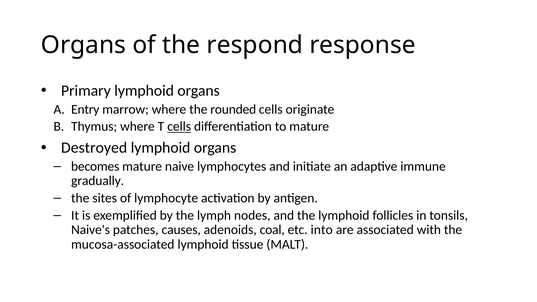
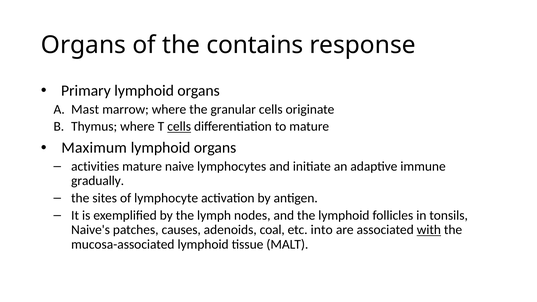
respond: respond -> contains (255, 45)
Entry: Entry -> Mast (85, 109)
rounded: rounded -> granular (233, 109)
Destroyed: Destroyed -> Maximum (94, 148)
becomes: becomes -> activities (95, 166)
with underline: none -> present (429, 230)
